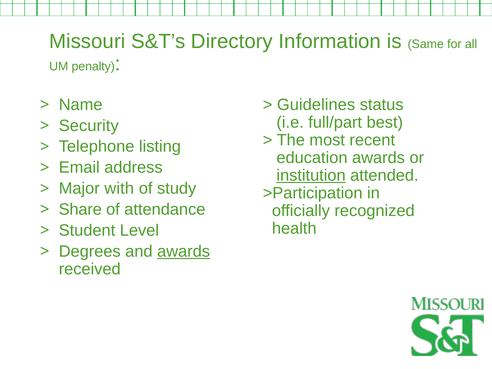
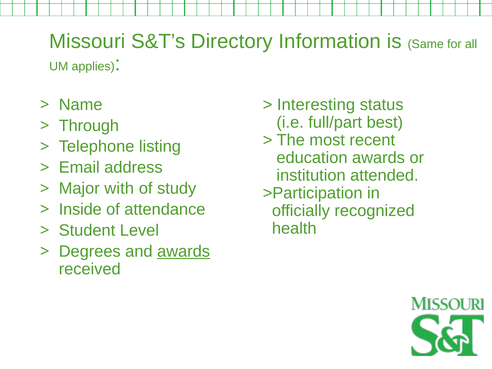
penalty: penalty -> applies (93, 66)
Guidelines: Guidelines -> Interesting (316, 105)
Security: Security -> Through (89, 126)
institution underline: present -> none (311, 175)
Share: Share -> Inside (80, 210)
